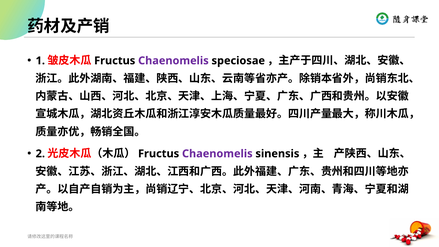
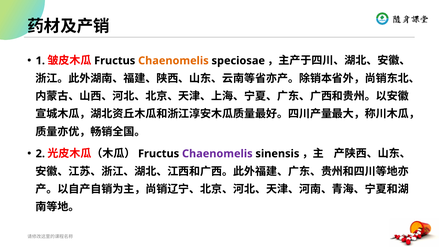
Chaenomelis colour: purple -> orange (173, 61)
